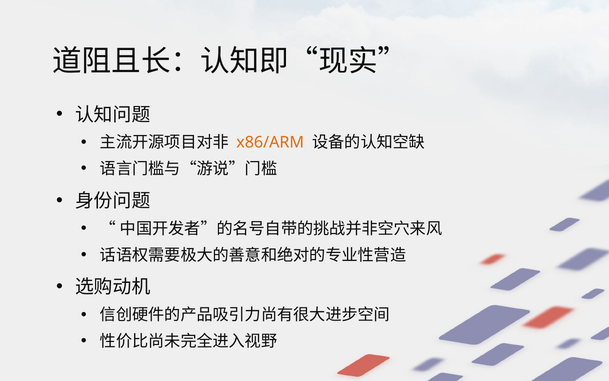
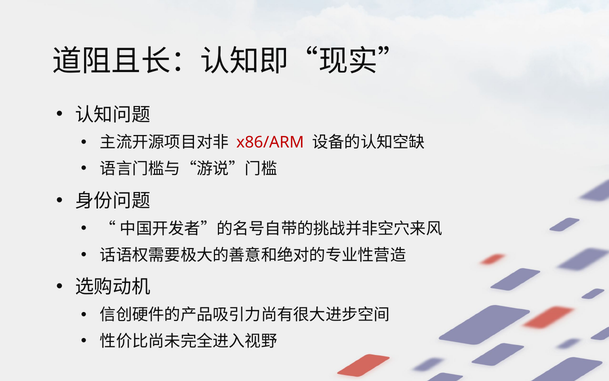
x86/ARM colour: orange -> red (270, 142)
